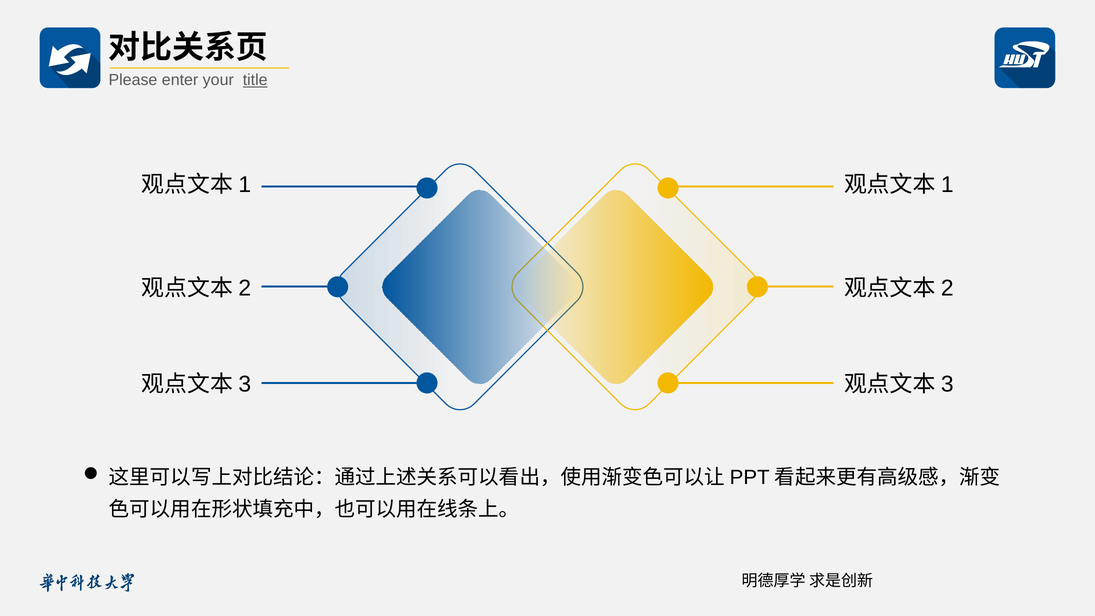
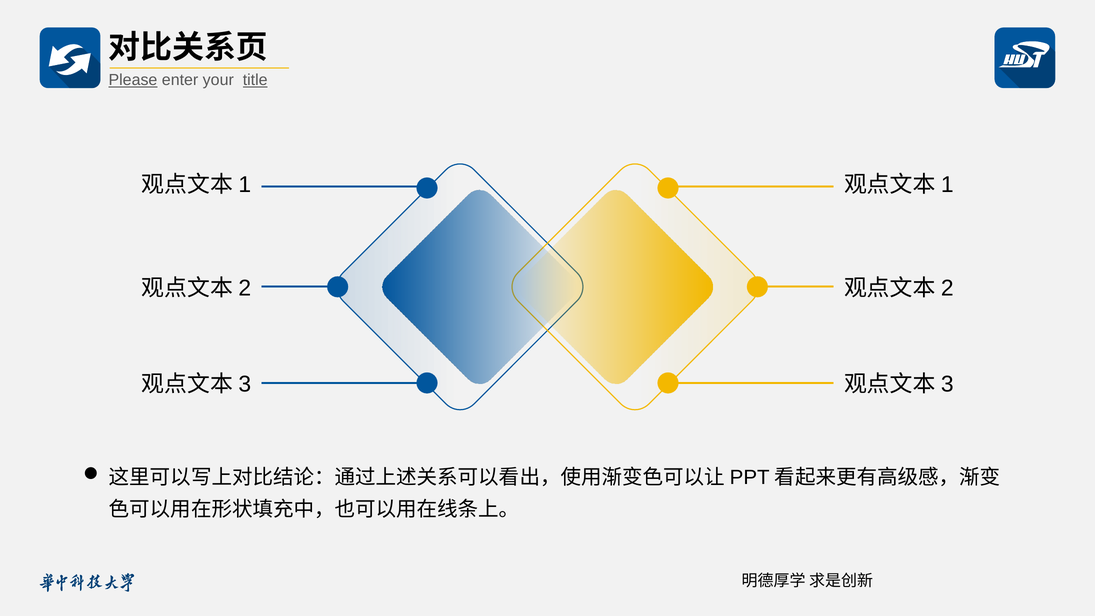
Please underline: none -> present (133, 80)
